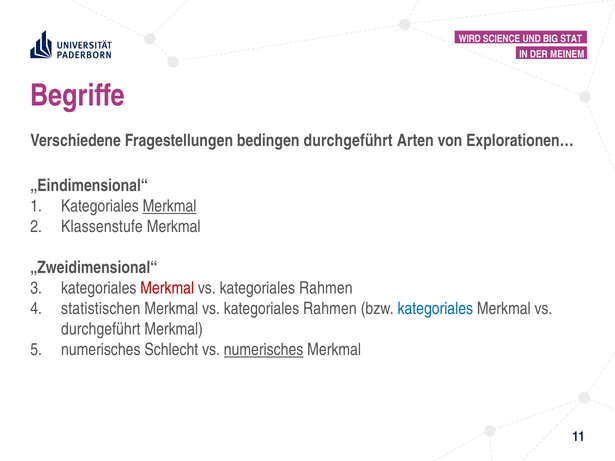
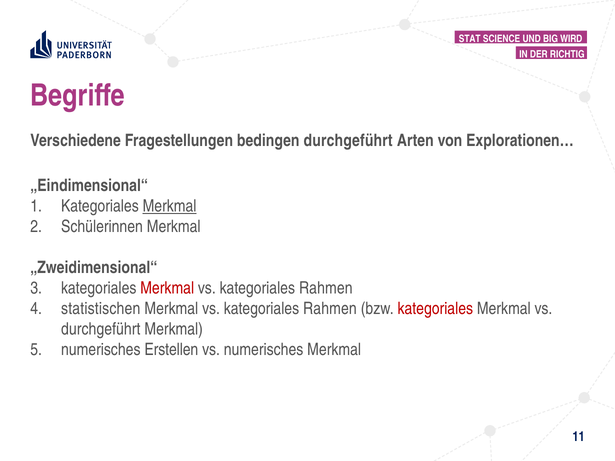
WIRD: WIRD -> STAT (470, 39)
STAT: STAT -> WIRD (571, 39)
MEINEM: MEINEM -> RICHTIG (567, 55)
Klassenstufe: Klassenstufe -> Schülerinnen (102, 227)
kategoriales colour: blue -> red (435, 309)
Schlecht: Schlecht -> Erstellen (171, 350)
numerisches underline: present -> none (264, 350)
